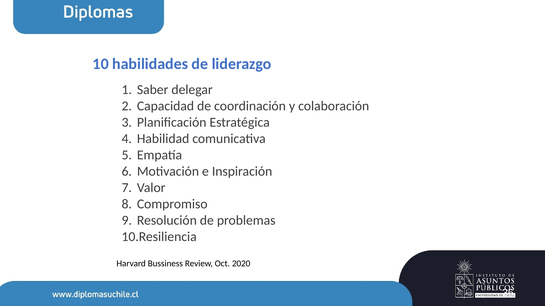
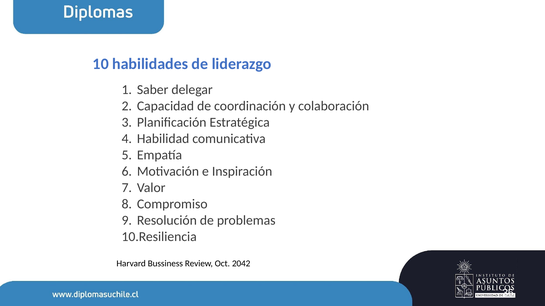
2020: 2020 -> 2042 (241, 264)
